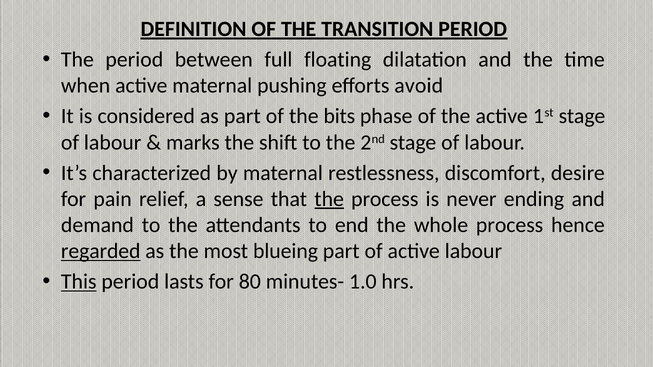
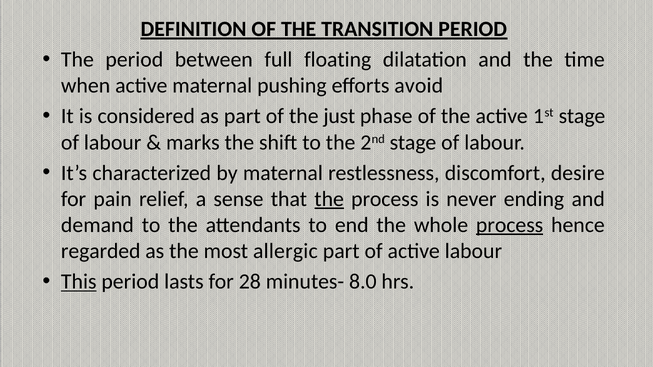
bits: bits -> just (339, 116)
process underline: none -> present (510, 225)
regarded underline: present -> none (101, 251)
blueing: blueing -> allergic (285, 251)
80: 80 -> 28 (250, 282)
1.0: 1.0 -> 8.0 (363, 282)
